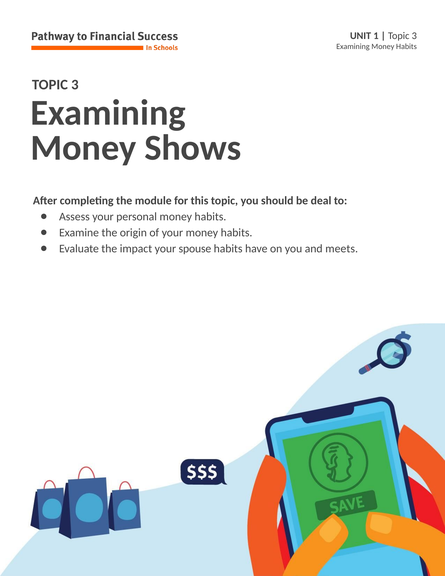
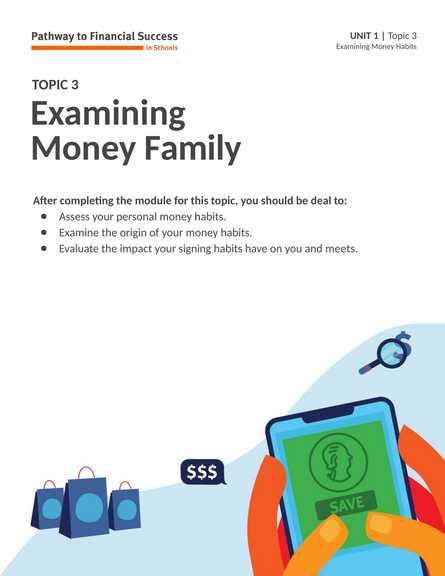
Shows: Shows -> Family (193, 148)
spouse: spouse -> signing (195, 249)
